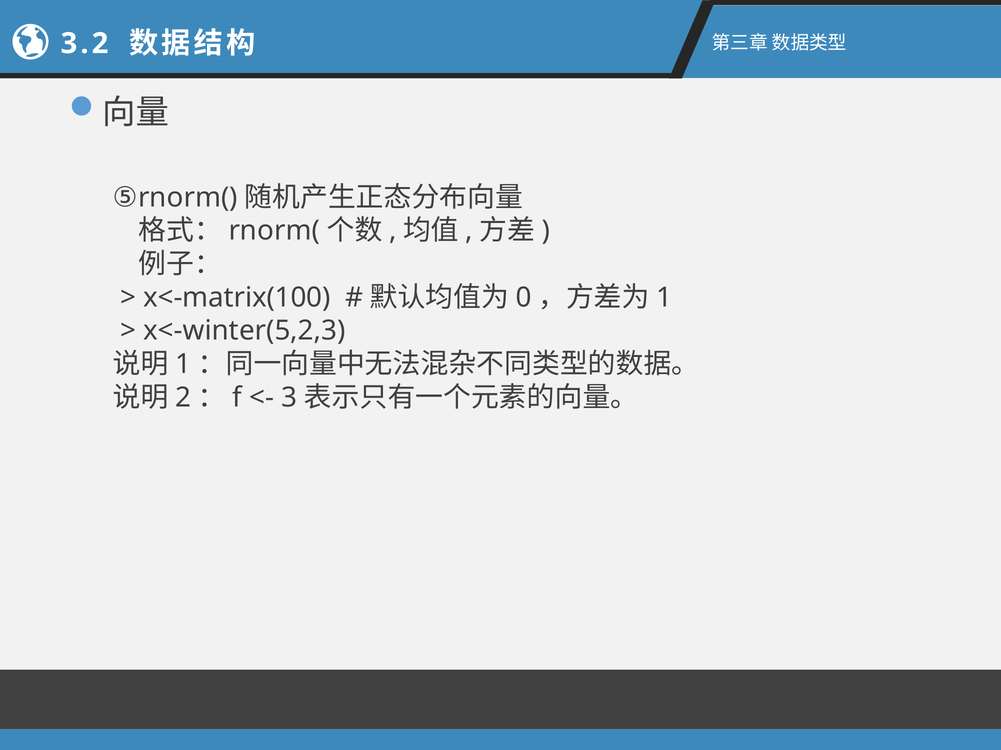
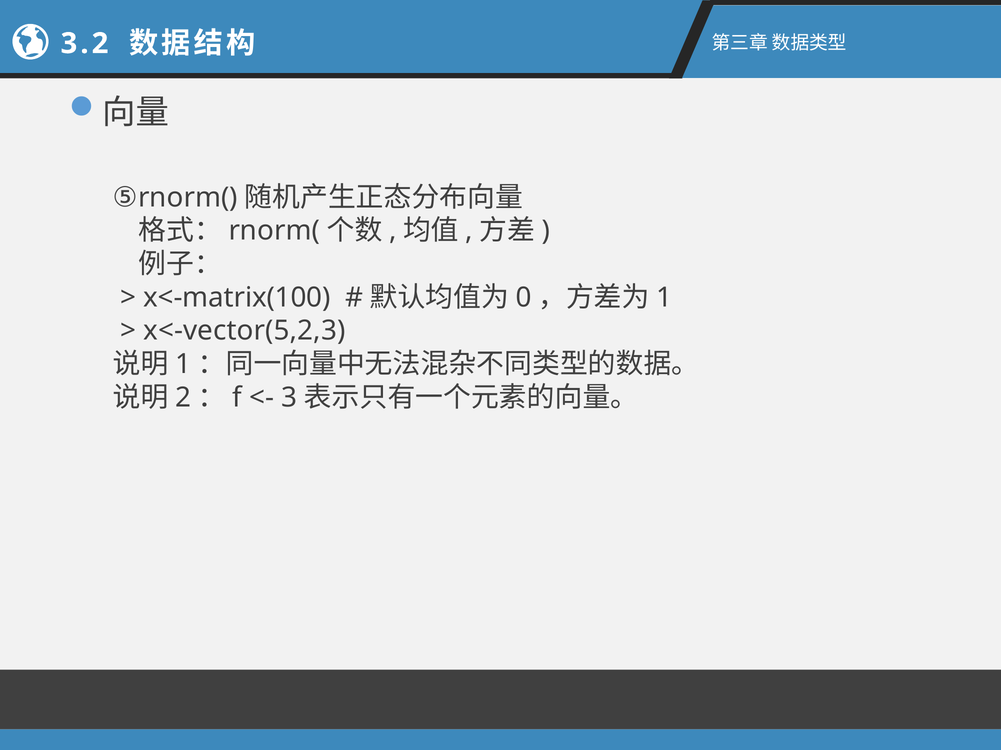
x<-winter(5,2,3: x<-winter(5,2,3 -> x<-vector(5,2,3 (244, 331)
